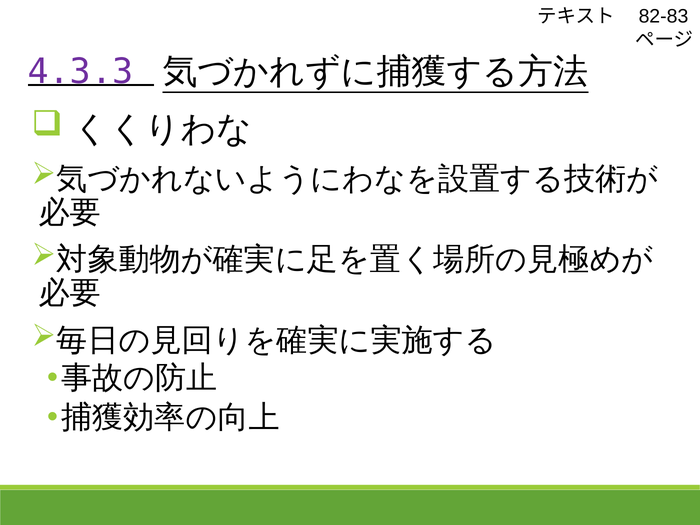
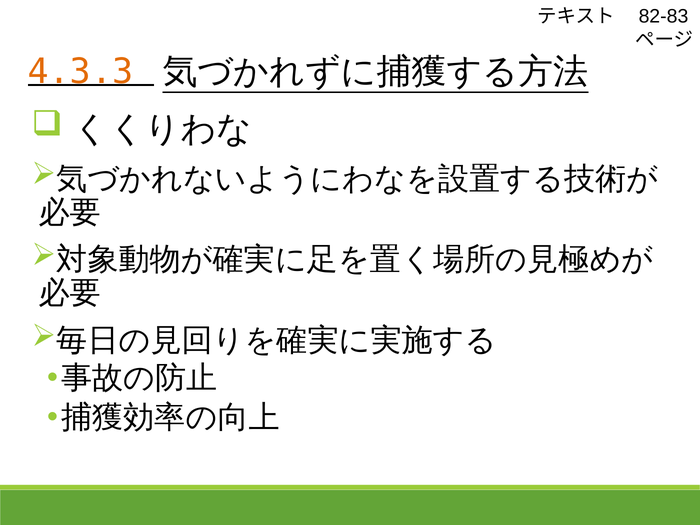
4.3.3 colour: purple -> orange (81, 72)
